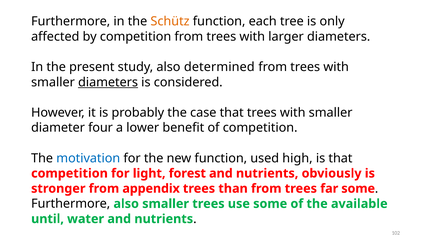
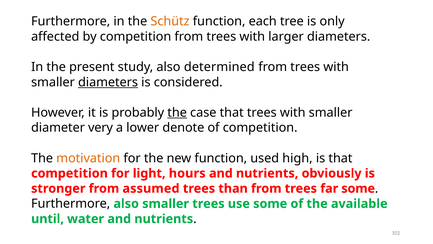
the underline: none -> present (177, 112)
four: four -> very (101, 128)
benefit: benefit -> denote (183, 128)
motivation colour: blue -> orange (88, 158)
forest: forest -> hours (187, 173)
appendix: appendix -> assumed (151, 188)
